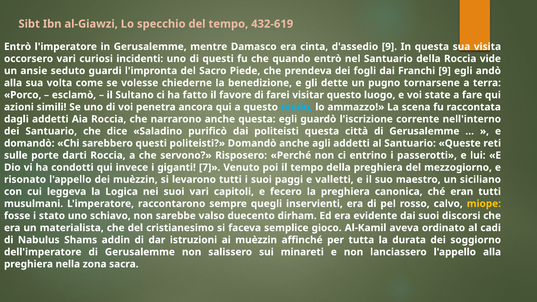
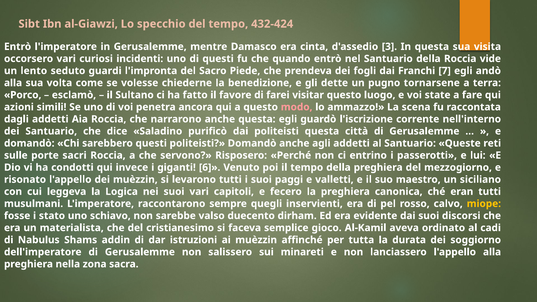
432-619: 432-619 -> 432-424 (272, 24)
d'assedio 9: 9 -> 3 (389, 47)
ansie: ansie -> lento (34, 71)
Franchi 9: 9 -> 7 (445, 71)
modo colour: light blue -> pink (297, 107)
darti: darti -> sacri (74, 155)
7: 7 -> 6 (210, 167)
